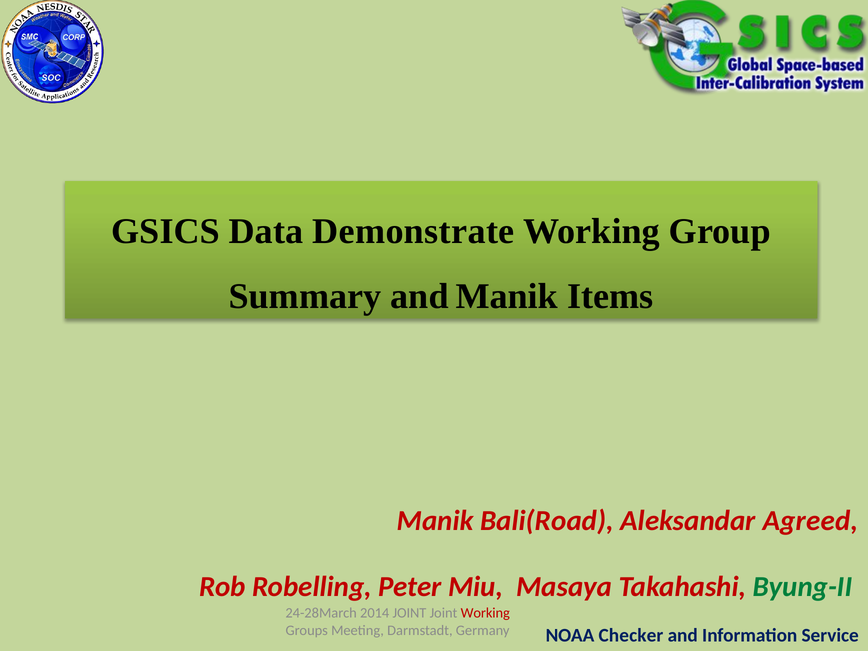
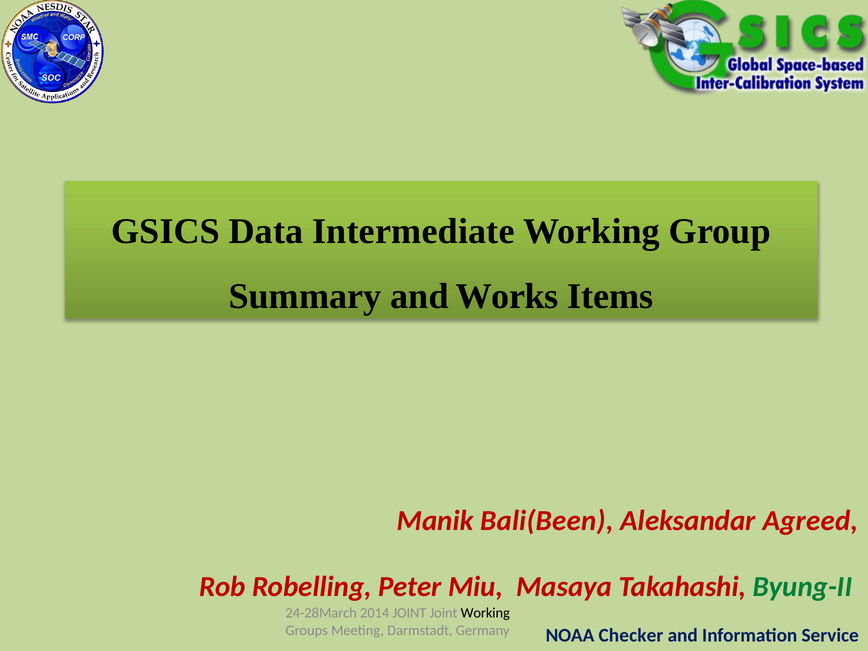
Demonstrate: Demonstrate -> Intermediate (413, 231)
and Manik: Manik -> Works (507, 296)
Bali(Road: Bali(Road -> Bali(Been (547, 521)
Working colour: red -> black (485, 613)
